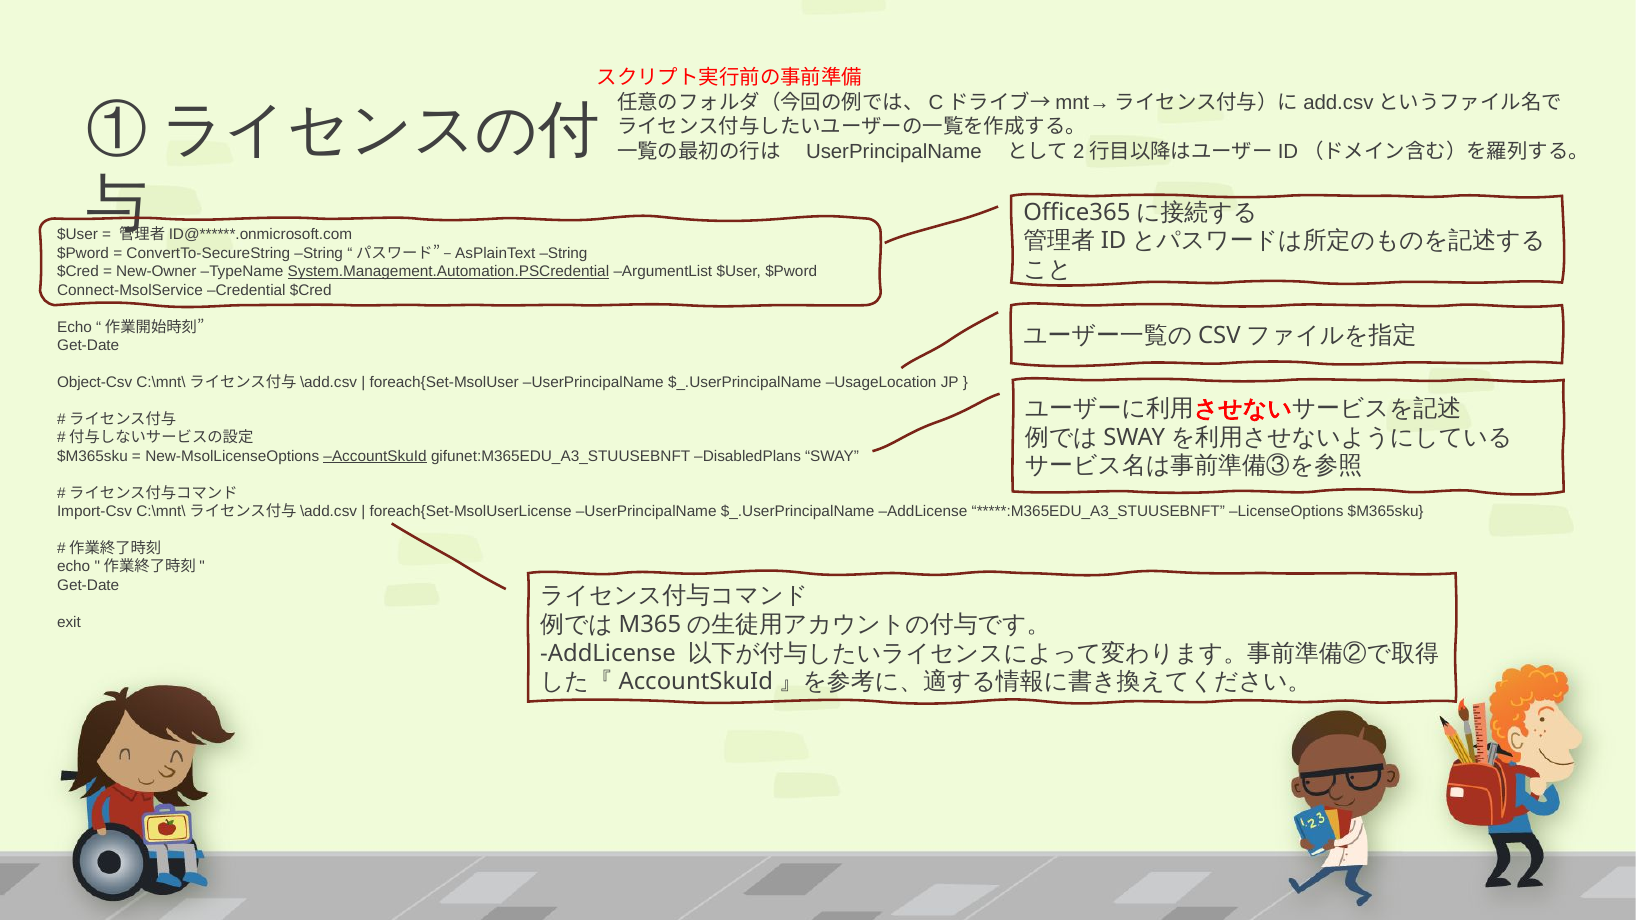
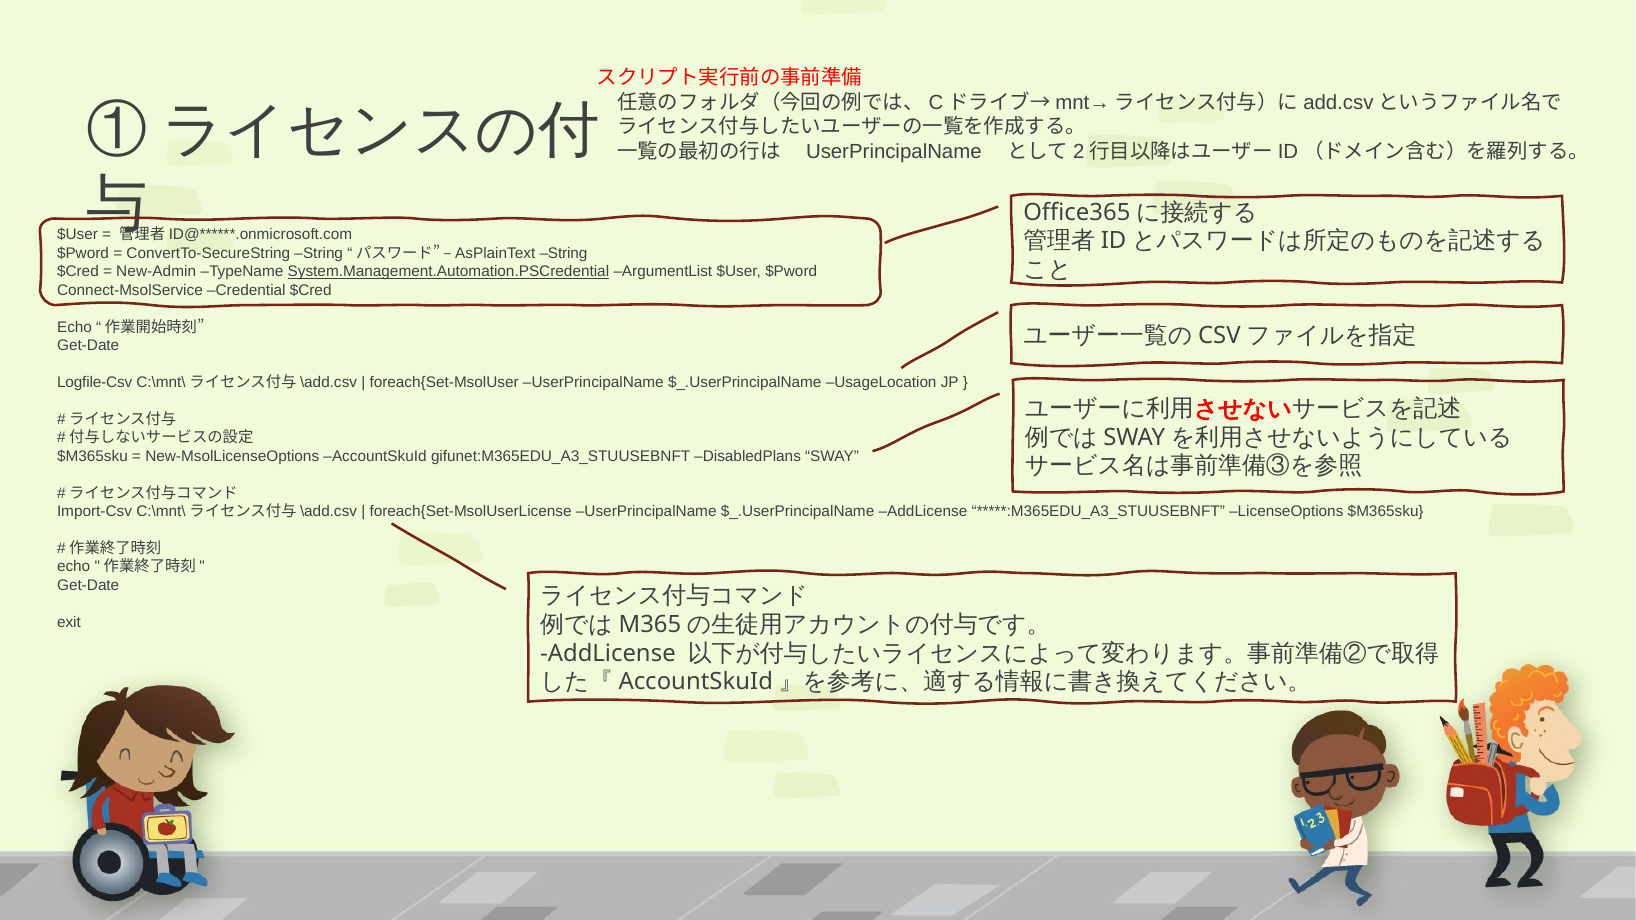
New-Owner: New-Owner -> New-Admin (156, 272)
Object-Csv: Object-Csv -> Logfile-Csv (95, 382)
AccountSkuId underline: present -> none (375, 456)
